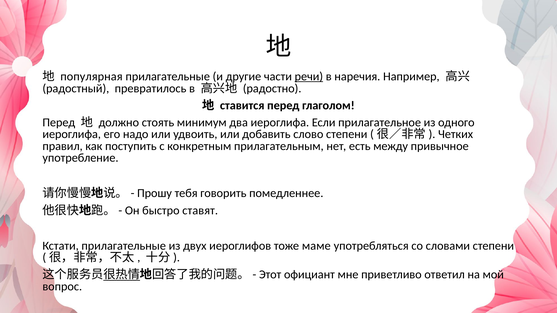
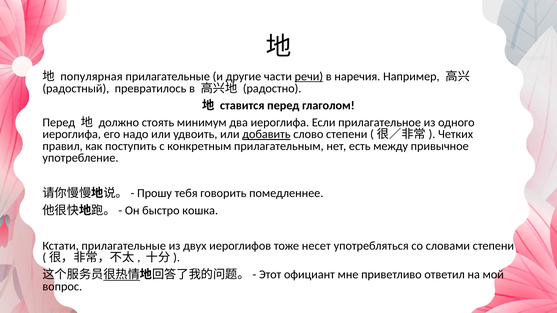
добавить underline: none -> present (266, 134)
ставят: ставят -> кошка (200, 211)
маме: маме -> несет (316, 246)
